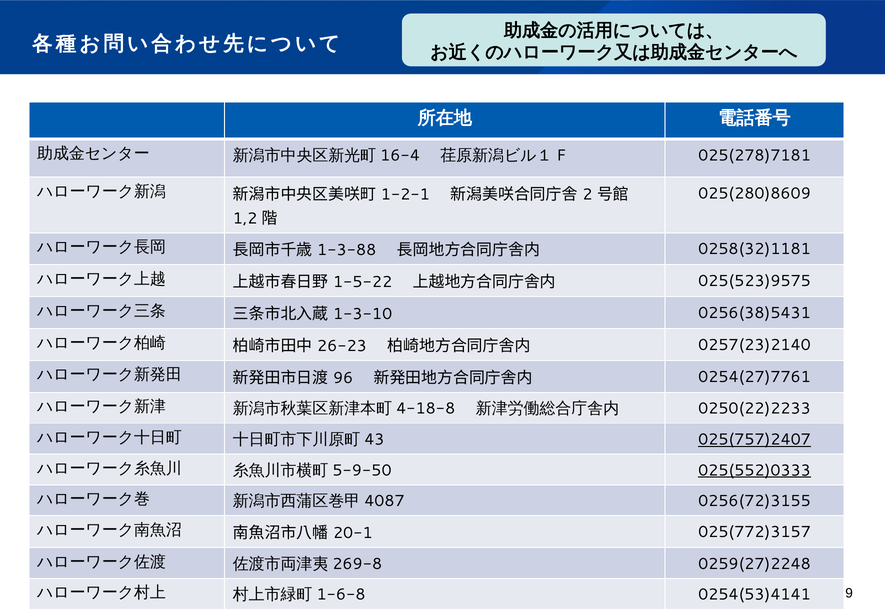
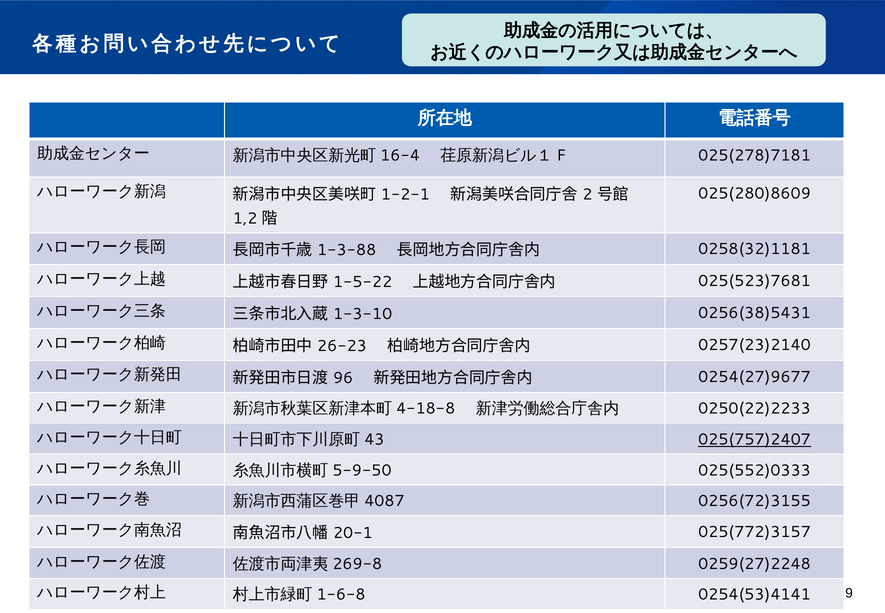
025(523)9575: 025(523)9575 -> 025(523)7681 (755, 281)
0254(27)7761: 0254(27)7761 -> 0254(27)9677 (755, 377)
025(552)0333 underline: present -> none (755, 470)
